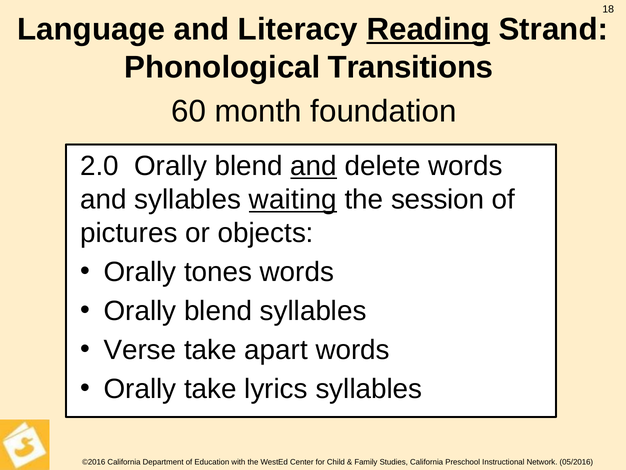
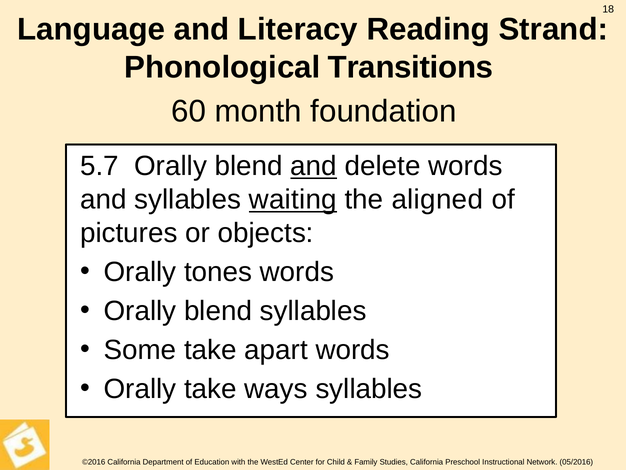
Reading underline: present -> none (428, 30)
2.0: 2.0 -> 5.7 (100, 166)
session: session -> aligned (437, 199)
Verse: Verse -> Some (140, 350)
lyrics: lyrics -> ways (276, 389)
